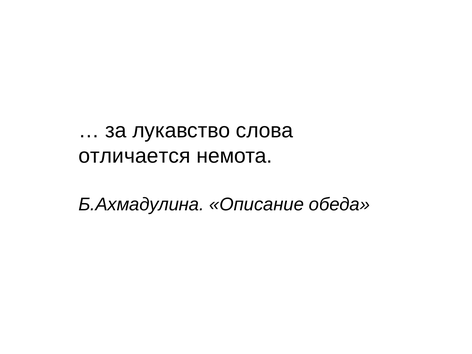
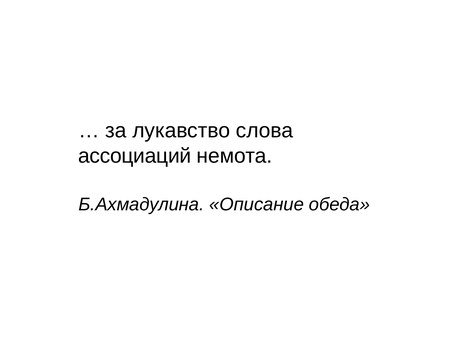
отличается: отличается -> ассоциаций (135, 156)
